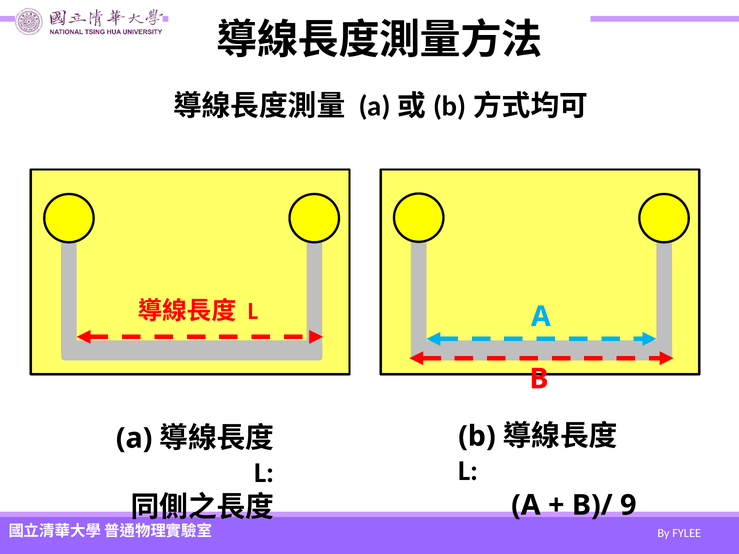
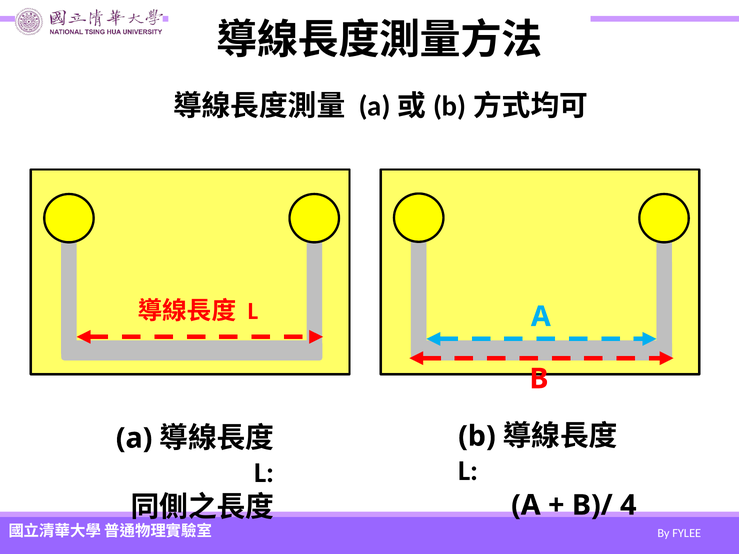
9: 9 -> 4 (628, 505)
